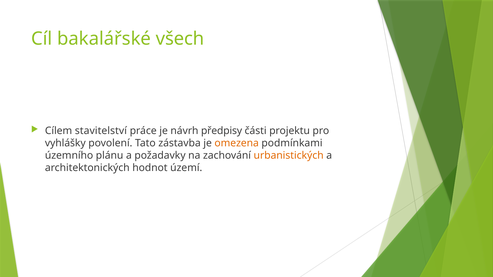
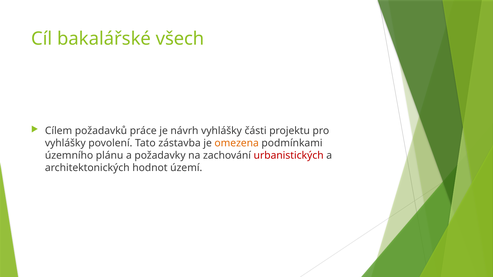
stavitelství: stavitelství -> požadavků (101, 131)
návrh předpisy: předpisy -> vyhlášky (222, 131)
urbanistických colour: orange -> red (289, 156)
